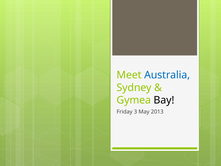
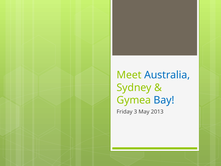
Bay colour: black -> blue (164, 100)
